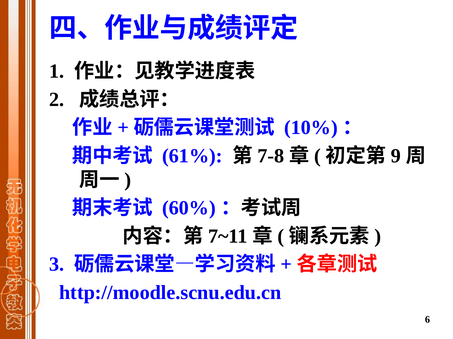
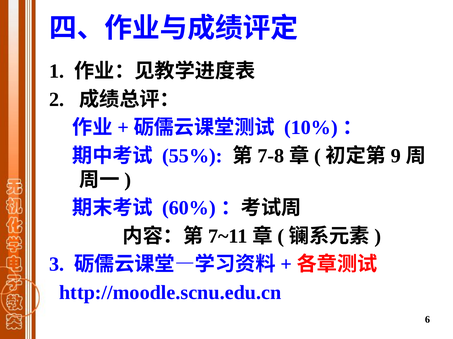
61%: 61% -> 55% (192, 156)
